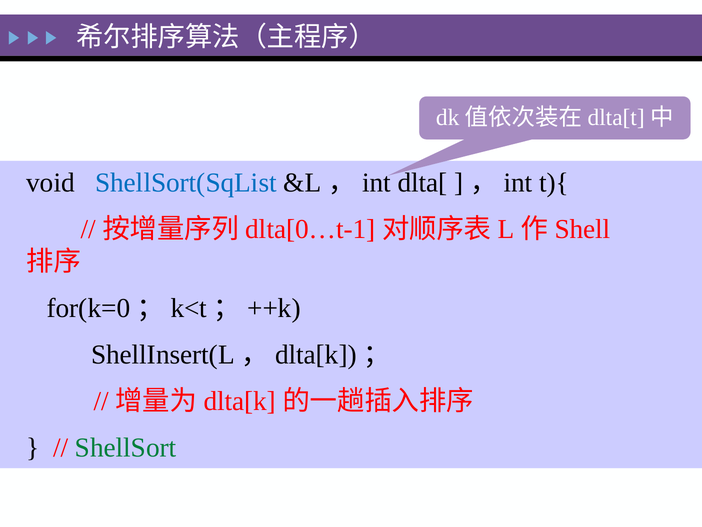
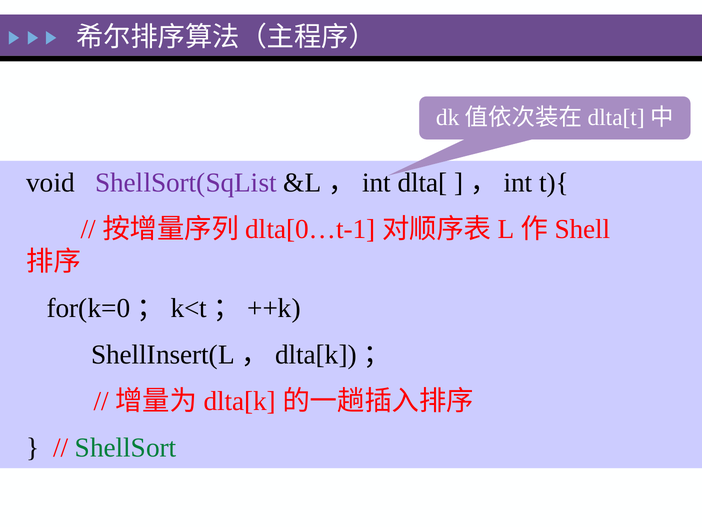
ShellSort(SqList colour: blue -> purple (186, 182)
